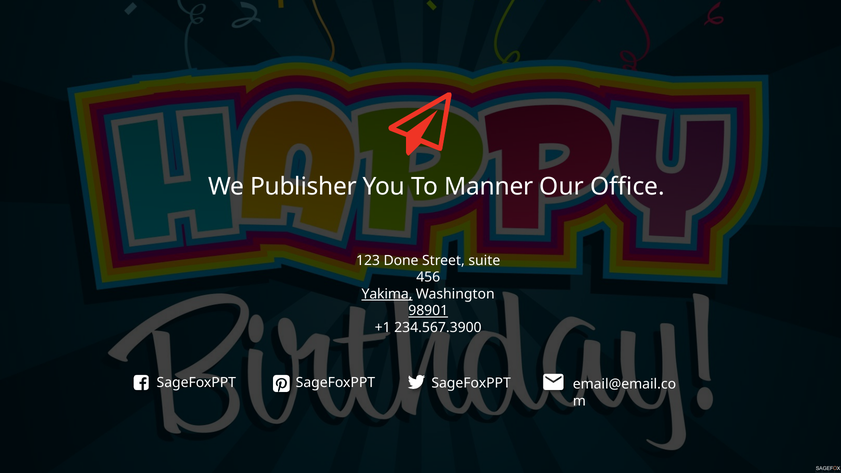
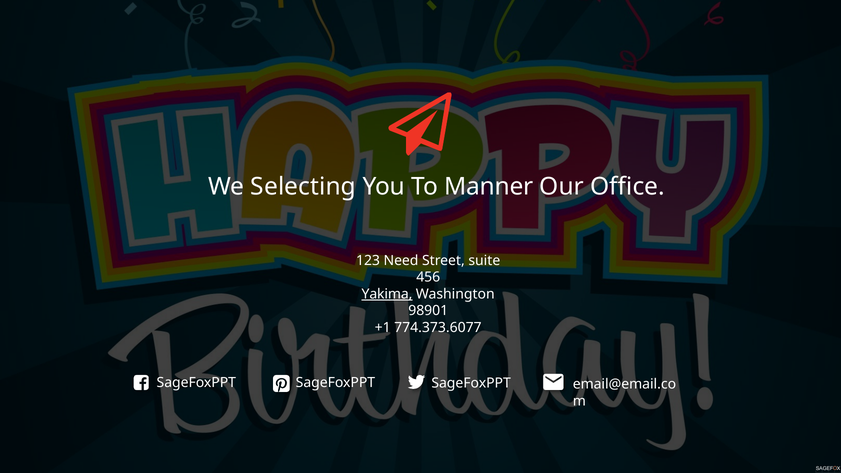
Publisher: Publisher -> Selecting (303, 187)
Done: Done -> Need (401, 260)
98901 underline: present -> none (428, 311)
234.567.3900: 234.567.3900 -> 774.373.6077 (438, 328)
